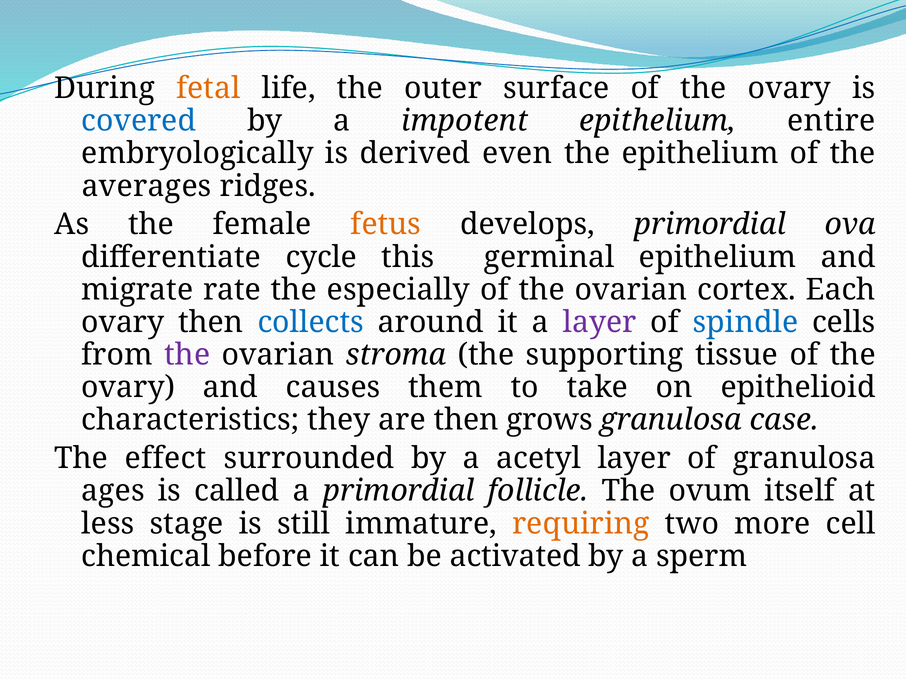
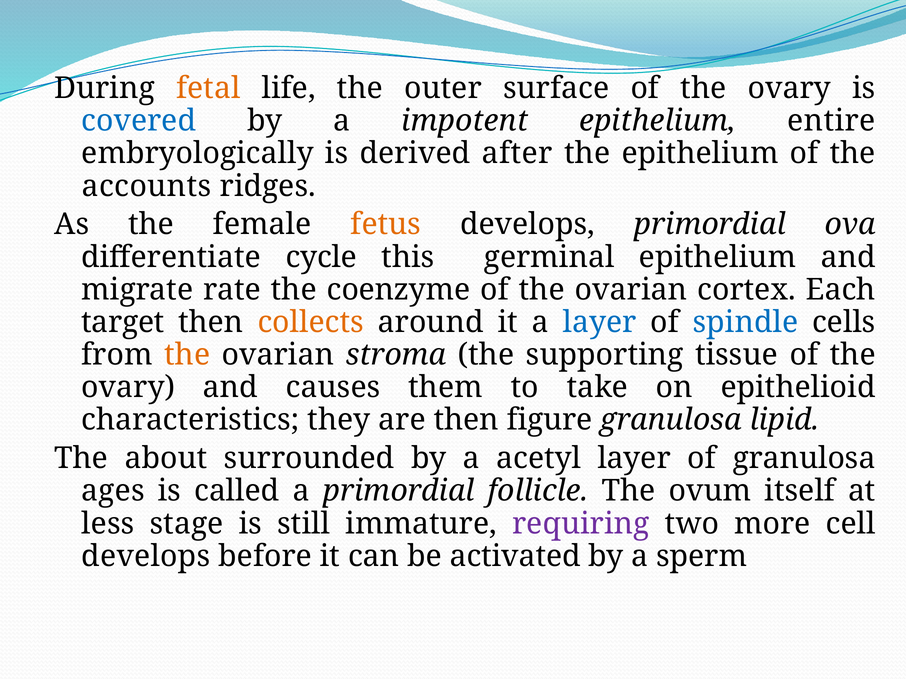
even: even -> after (517, 154)
averages: averages -> accounts (147, 186)
especially: especially -> coenzyme (399, 290)
ovary: ovary -> target (123, 322)
collects colour: blue -> orange (311, 322)
layer colour: purple -> blue (600, 322)
the colour: purple -> orange (187, 355)
grows: grows -> figure (550, 420)
case: case -> lipid (784, 420)
effect: effect -> about (166, 459)
requiring colour: orange -> purple (581, 524)
chemical: chemical -> develops (146, 557)
